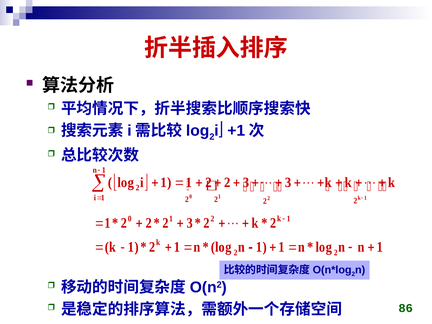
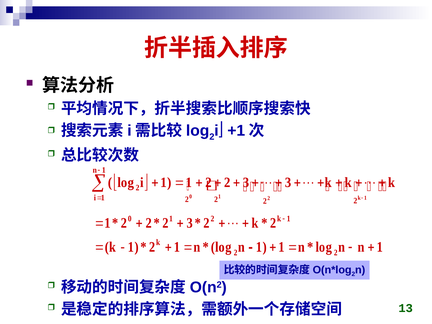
86: 86 -> 13 (406, 308)
